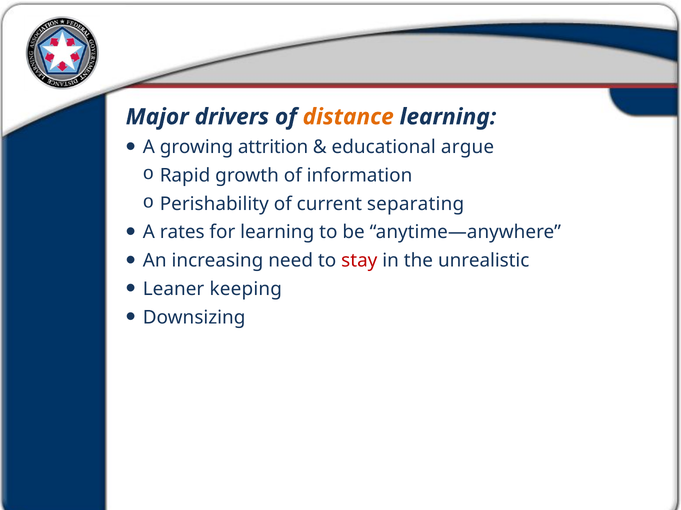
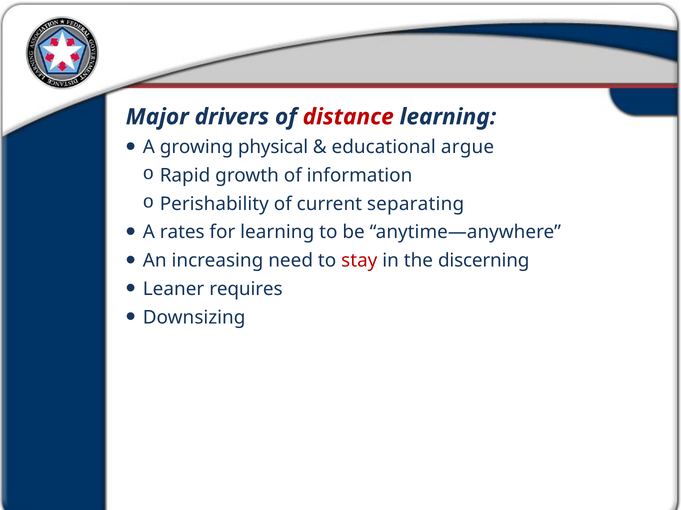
distance colour: orange -> red (348, 117)
attrition: attrition -> physical (273, 147)
unrealistic: unrealistic -> discerning (484, 261)
keeping: keeping -> requires (246, 289)
